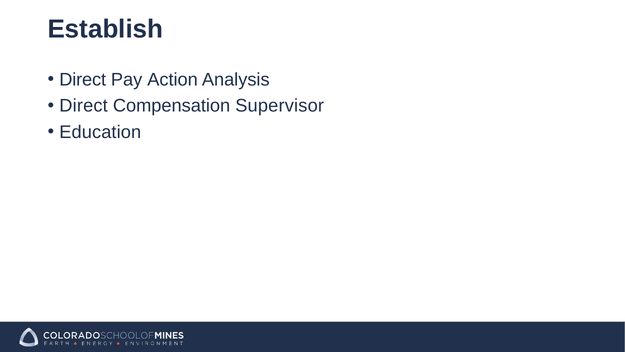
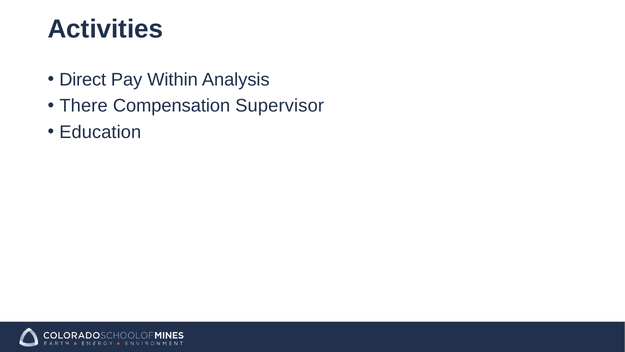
Establish: Establish -> Activities (105, 29)
Action: Action -> Within (173, 80)
Direct: Direct -> There (84, 106)
